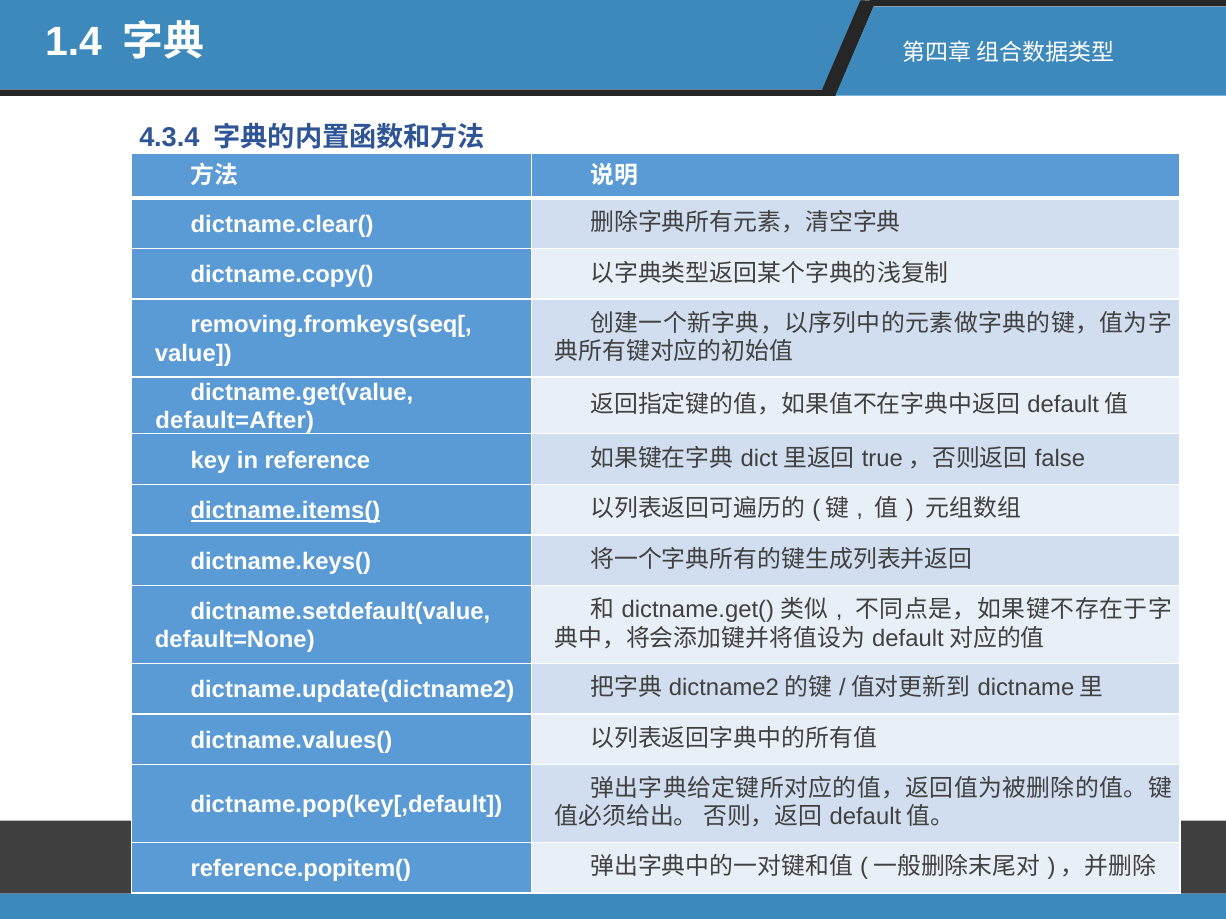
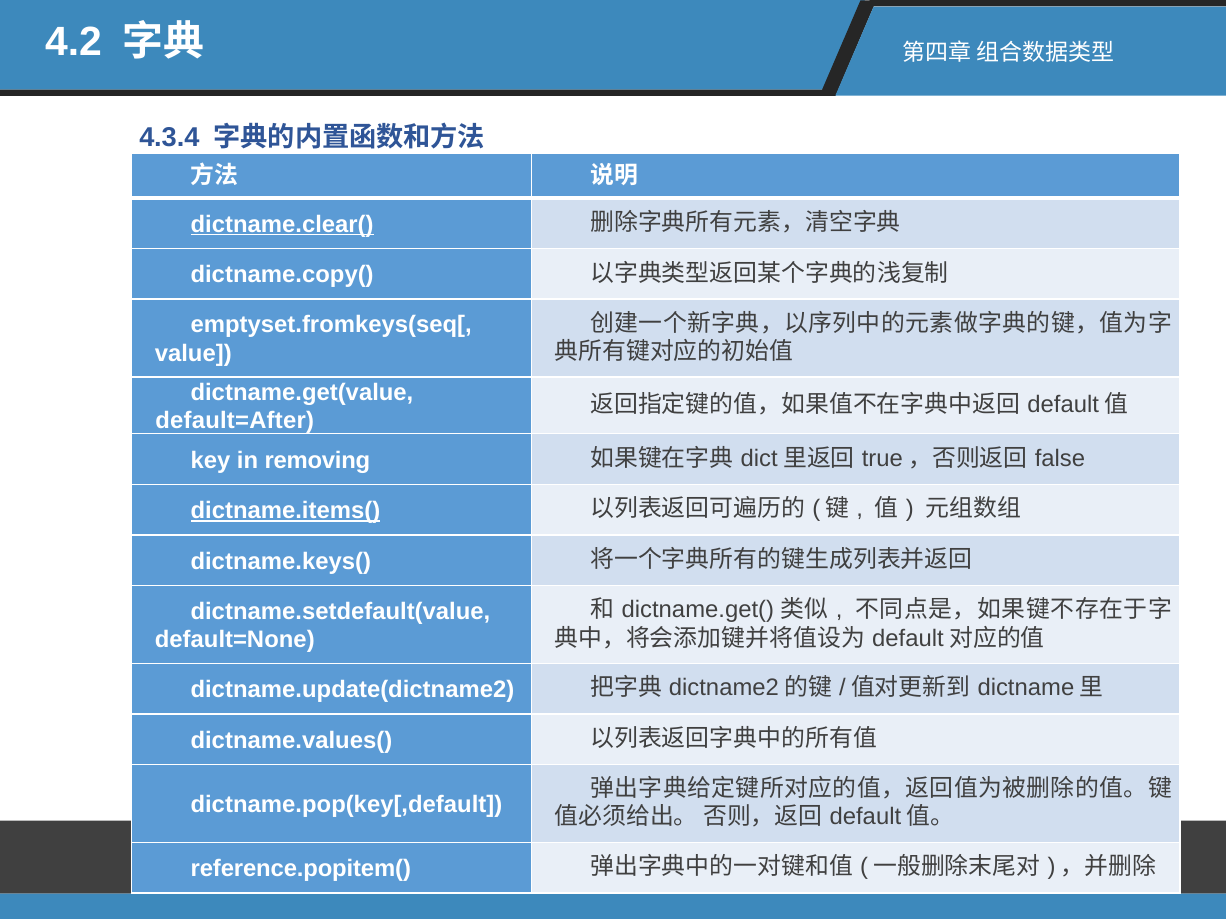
1.4: 1.4 -> 4.2 (73, 42)
dictname.clear( underline: none -> present (282, 225)
removing.fromkeys(seq[: removing.fromkeys(seq[ -> emptyset.fromkeys(seq[ (331, 325)
reference: reference -> removing (317, 461)
